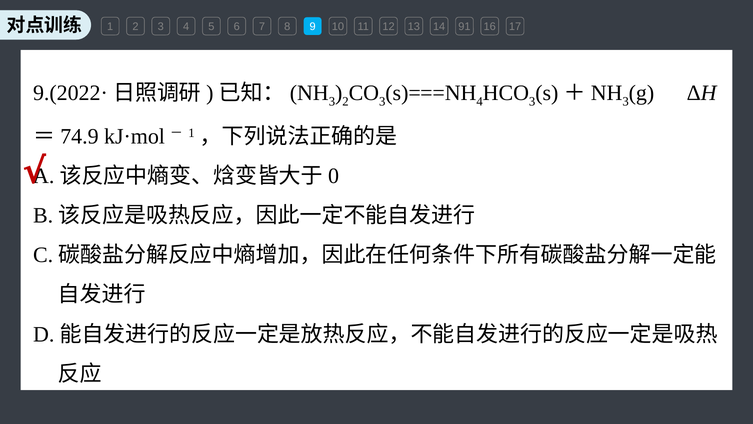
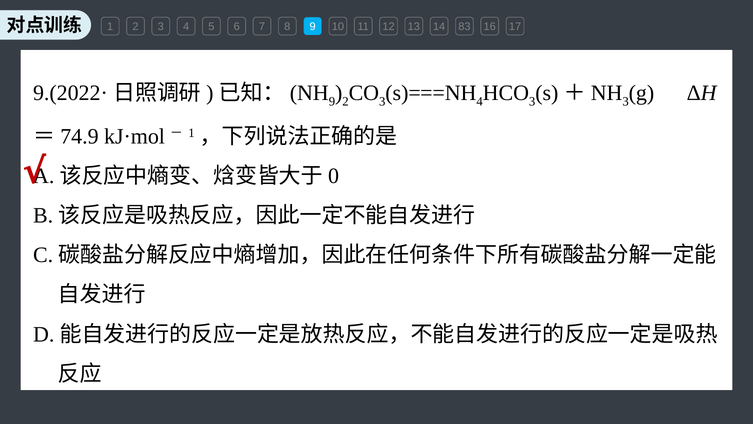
91: 91 -> 83 (464, 27)
3: 3 -> 9 (332, 102)
